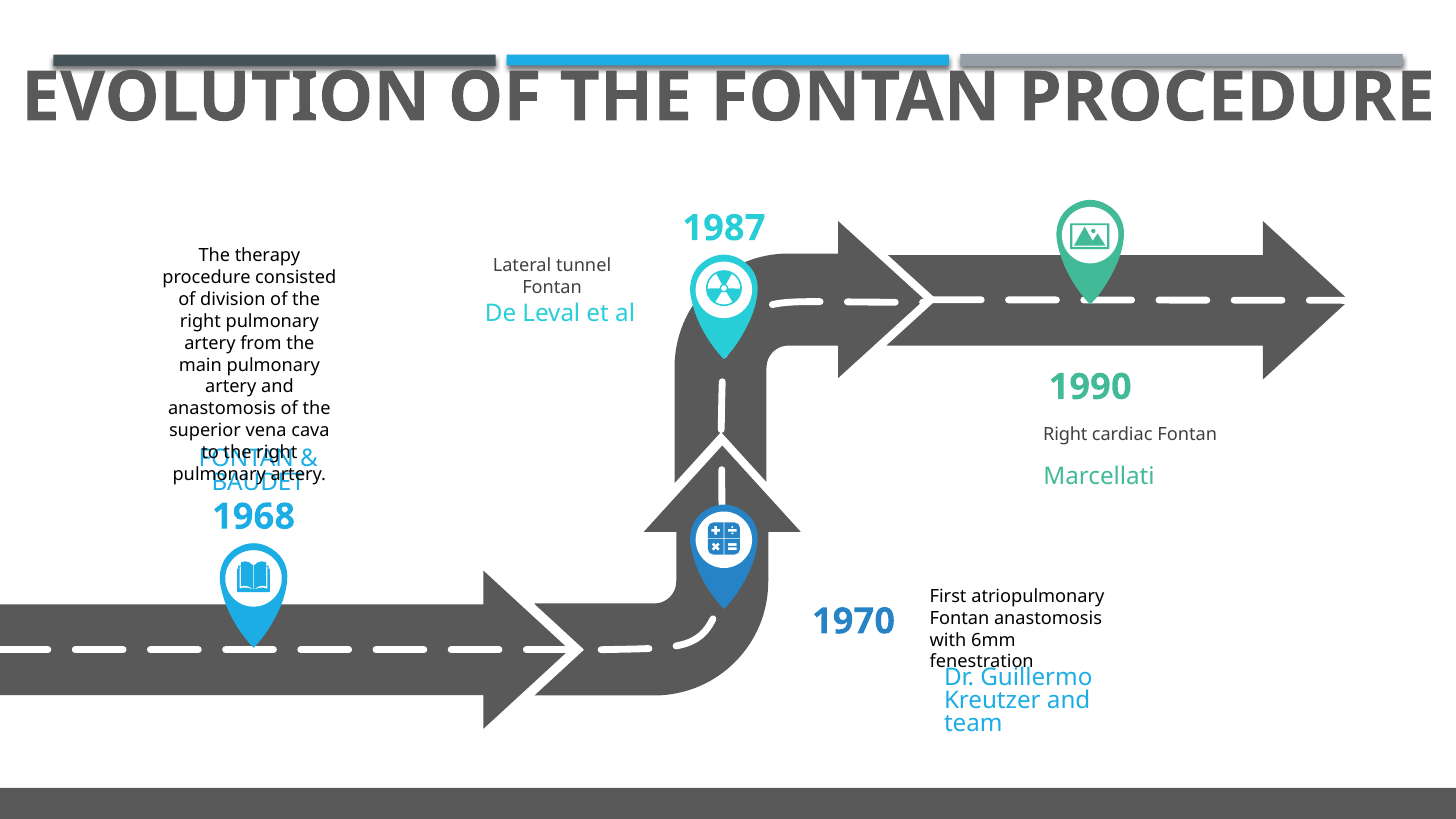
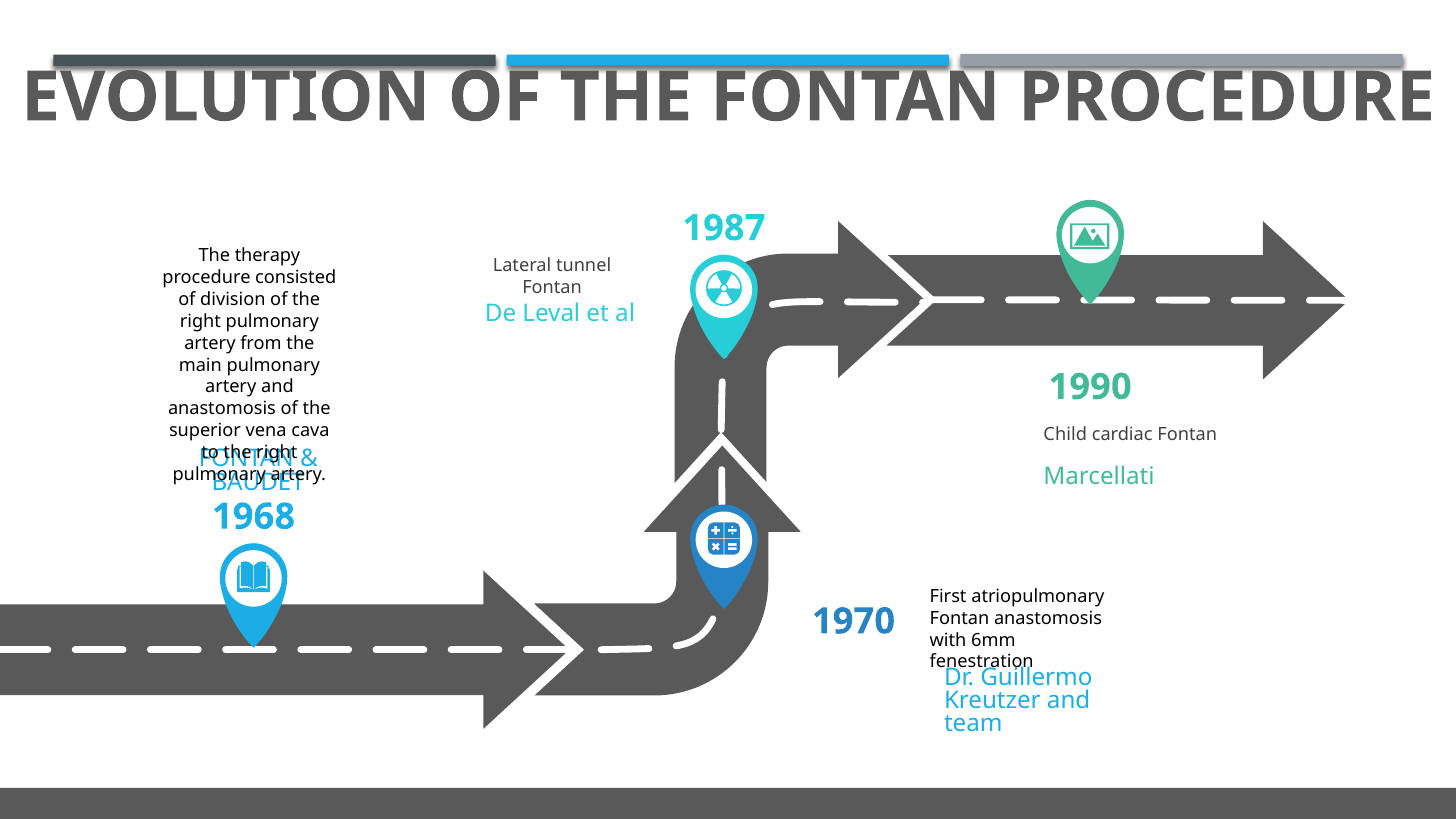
Right: Right -> Child (1065, 435)
